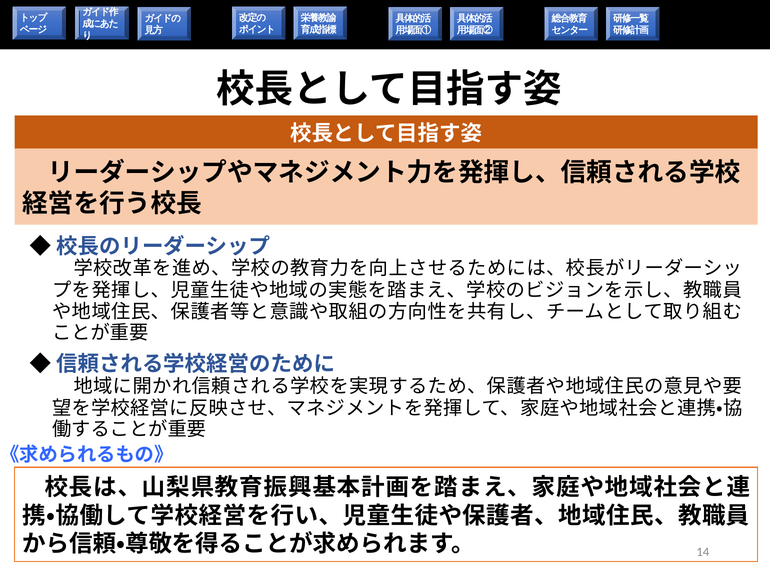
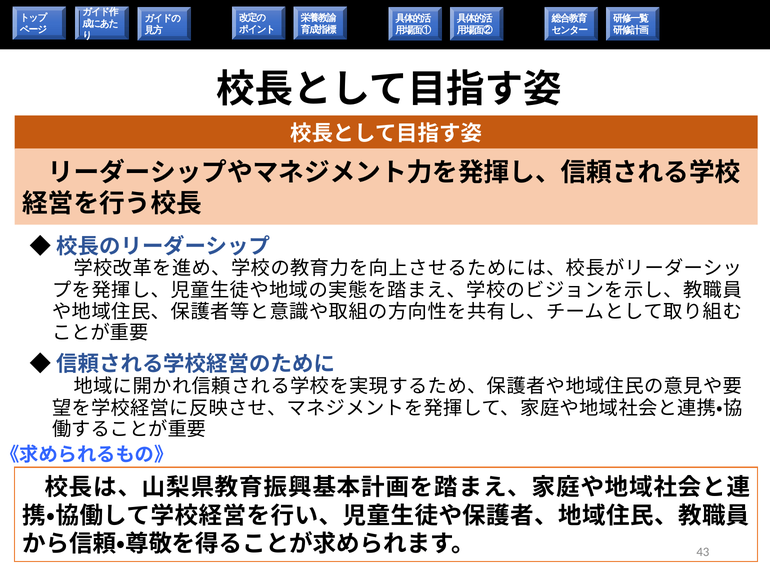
14: 14 -> 43 (703, 551)
